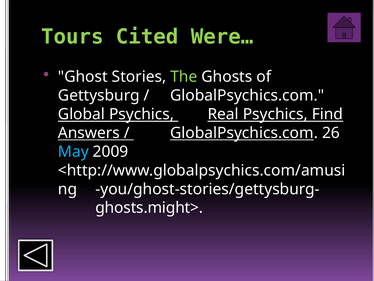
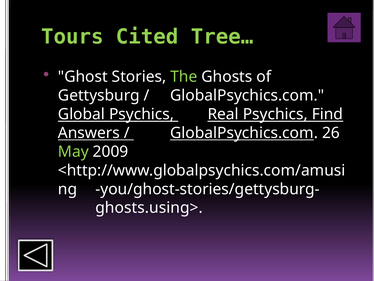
Were…: Were… -> Tree… (222, 37)
May colour: light blue -> light green (73, 151)
ghosts.might>: ghosts.might> -> ghosts.using> (149, 207)
